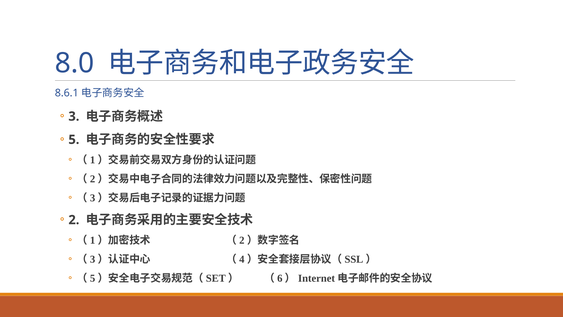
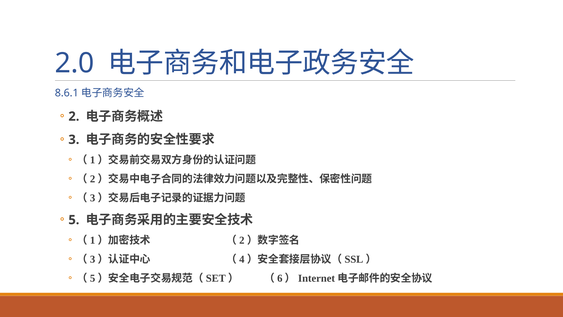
8.0: 8.0 -> 2.0 (75, 63)
3: 3 -> 2 (74, 116)
5: 5 -> 3 (74, 140)
2: 2 -> 5 (74, 220)
